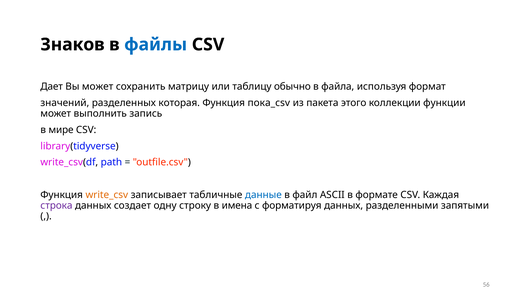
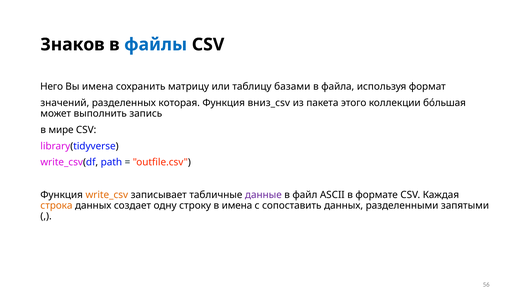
Дает: Дает -> Него (52, 87)
Вы может: может -> имена (98, 87)
обычно: обычно -> базами (292, 87)
пока_csv: пока_csv -> вниз_csv (269, 103)
функции: функции -> бóльшая (444, 103)
данные colour: blue -> purple (263, 195)
строка colour: purple -> orange (56, 206)
форматируя: форматируя -> сопоставить (292, 206)
